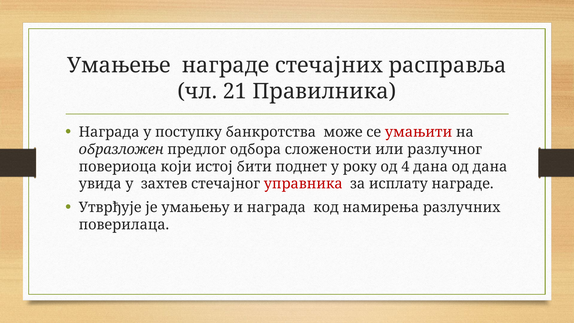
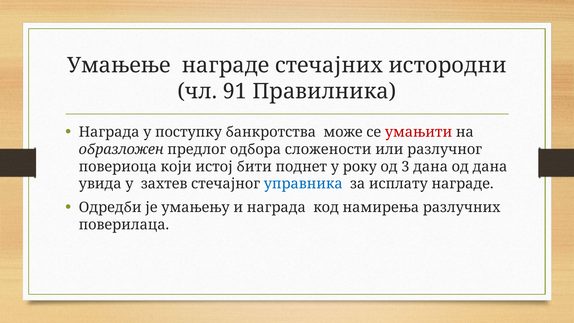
расправља: расправља -> истородни (447, 66)
21: 21 -> 91 (235, 91)
4: 4 -> 3 (405, 167)
управника colour: red -> blue (303, 184)
Утврђује: Утврђује -> Одредби (110, 207)
